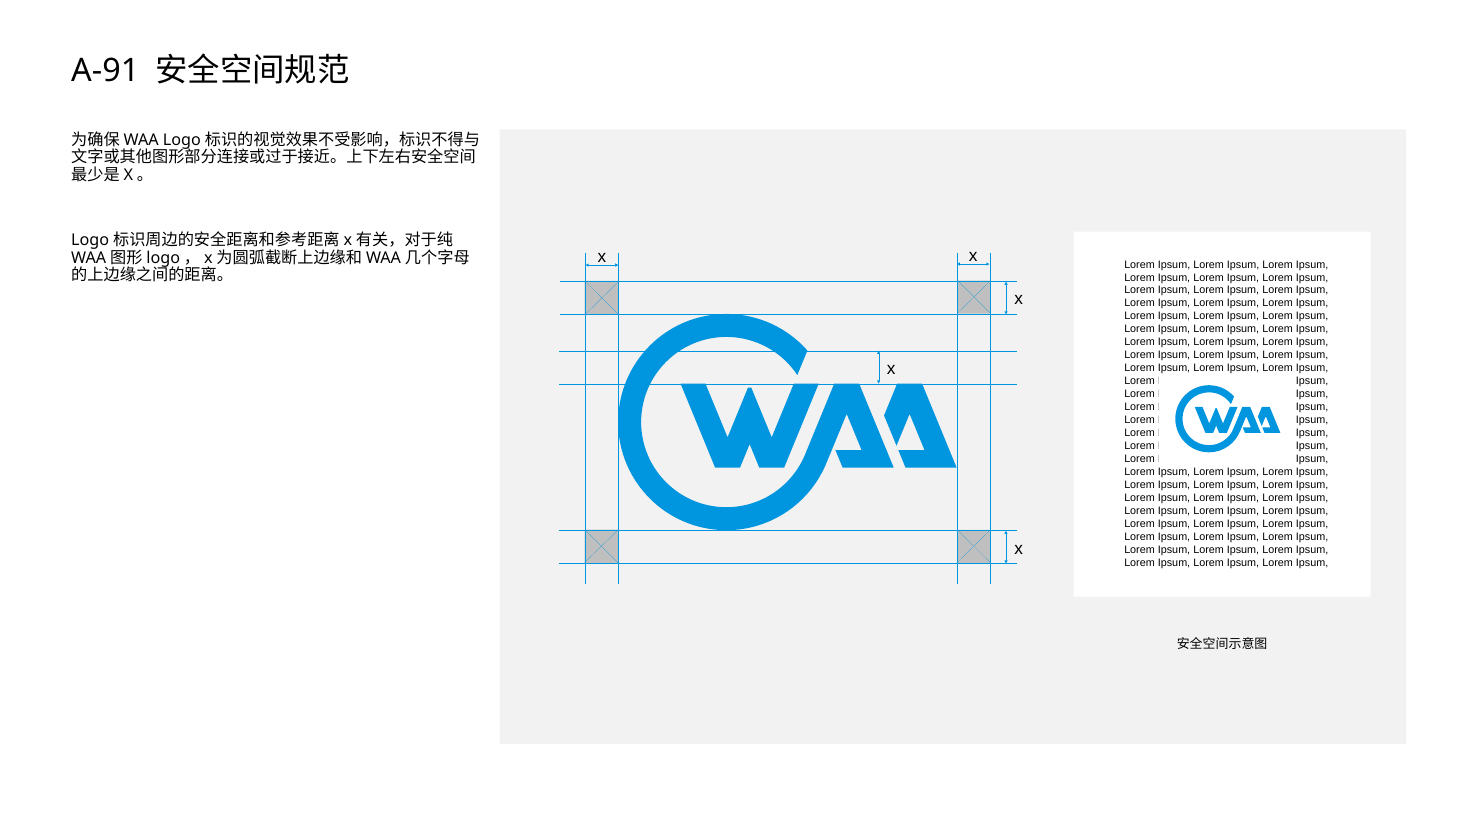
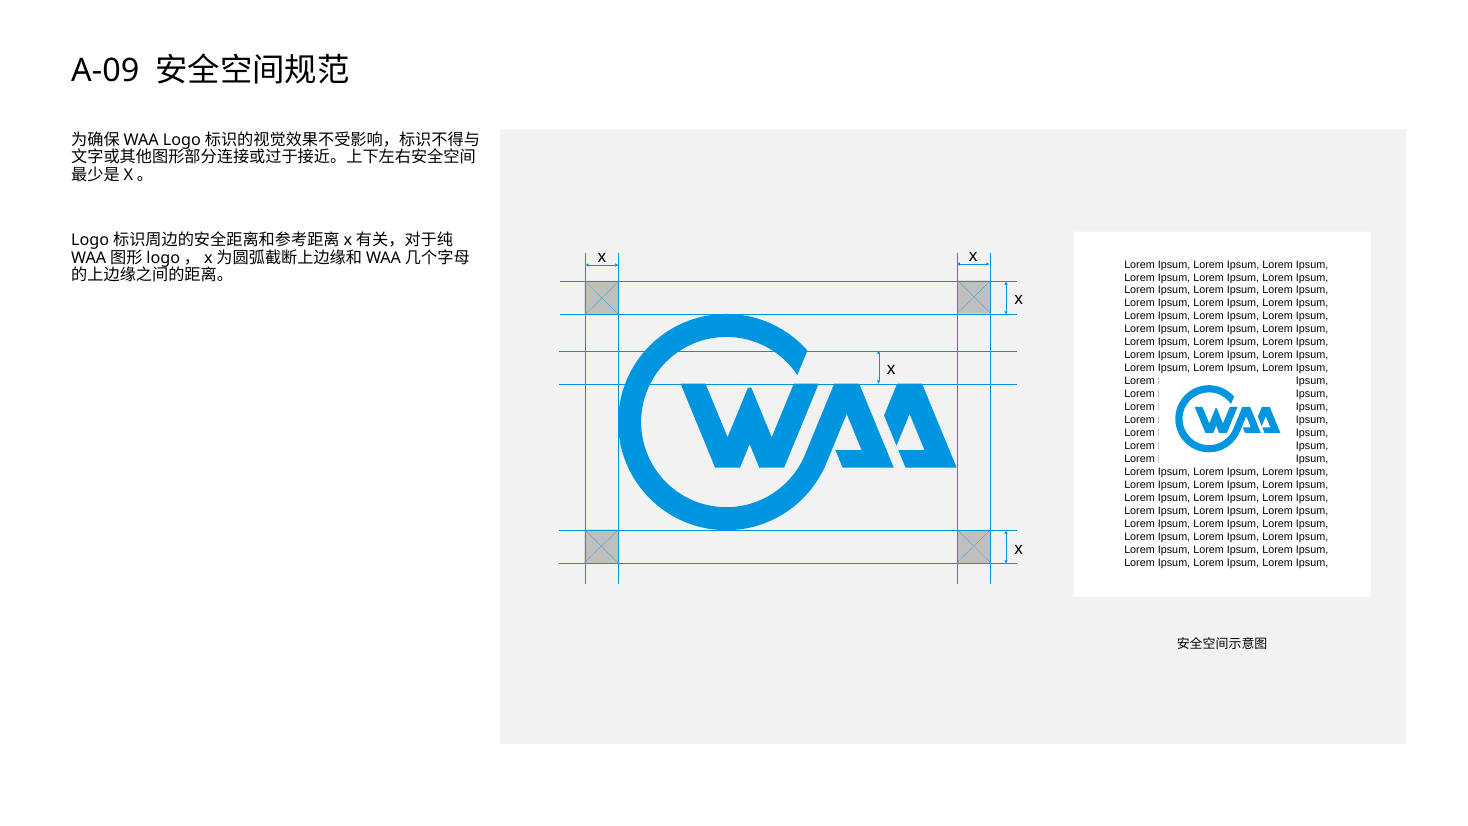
A-91: A-91 -> A-09 (105, 71)
